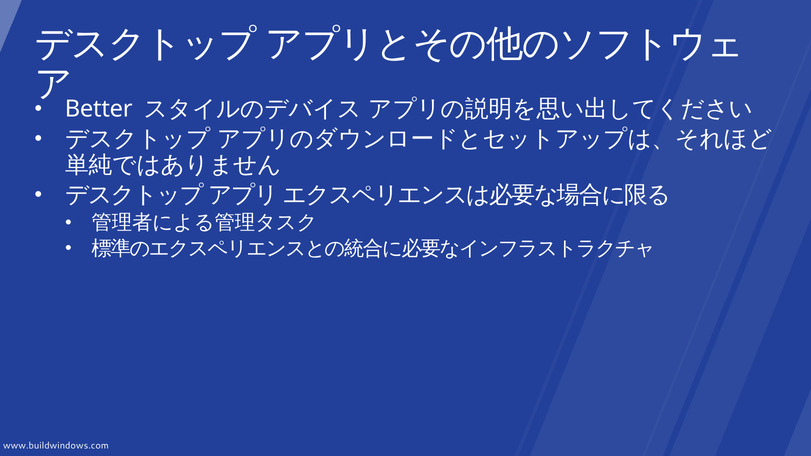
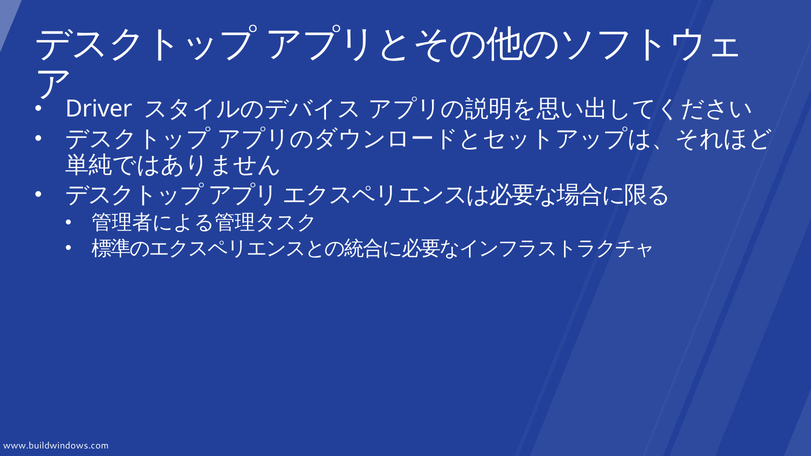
Better: Better -> Driver (99, 109)
